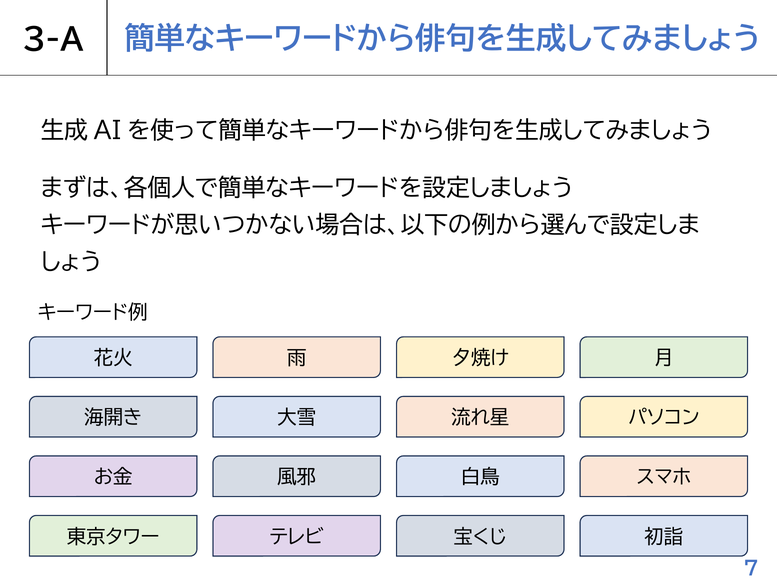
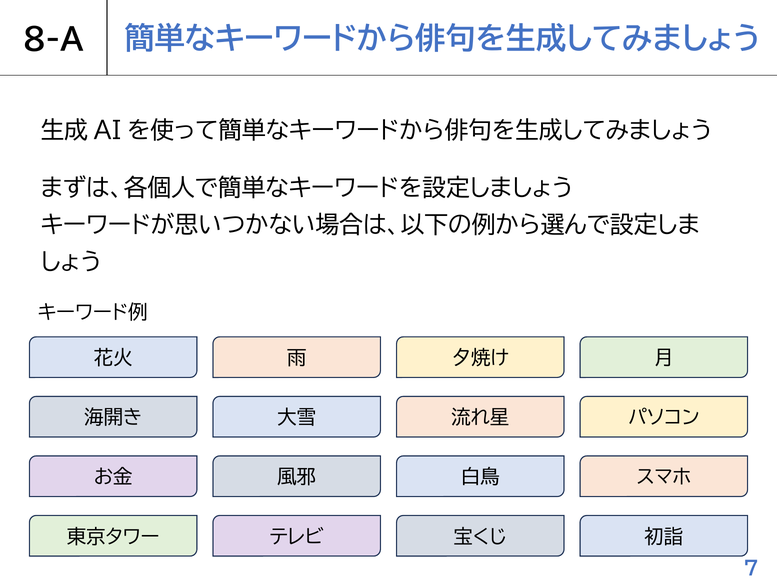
3-A: 3-A -> 8-A (54, 40)
